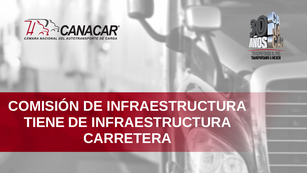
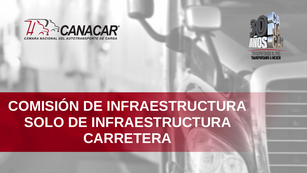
TIENE: TIENE -> SOLO (44, 122)
